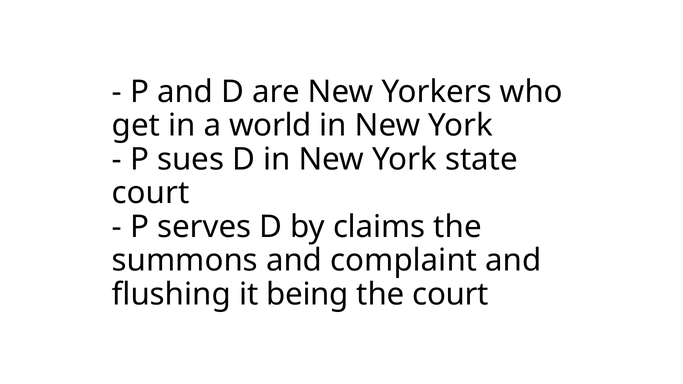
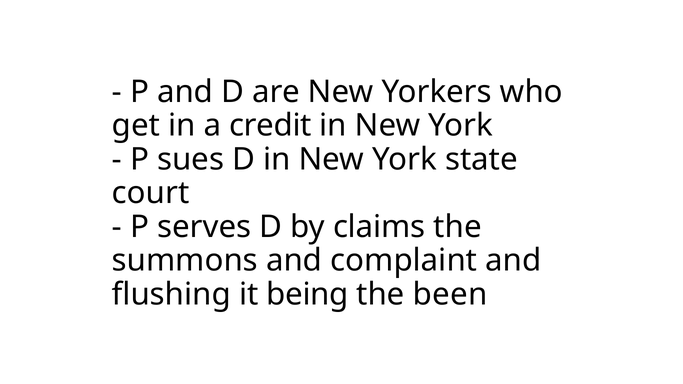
world: world -> credit (270, 126)
the court: court -> been (450, 295)
